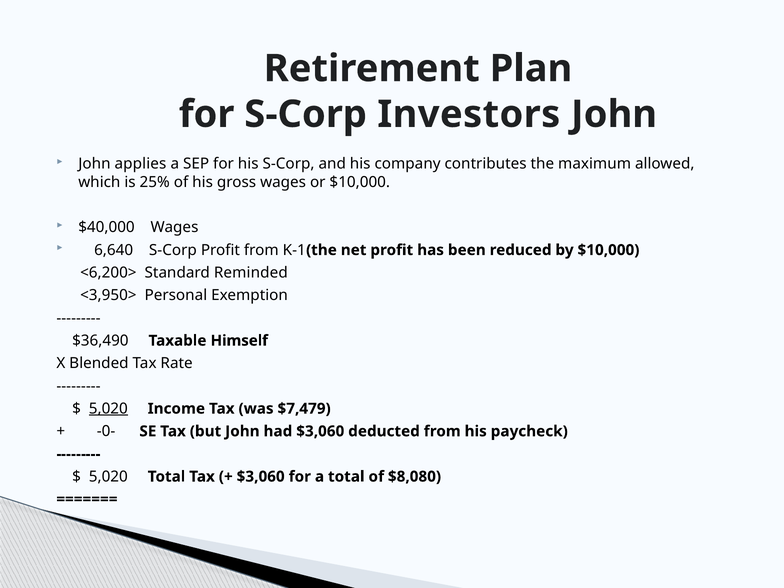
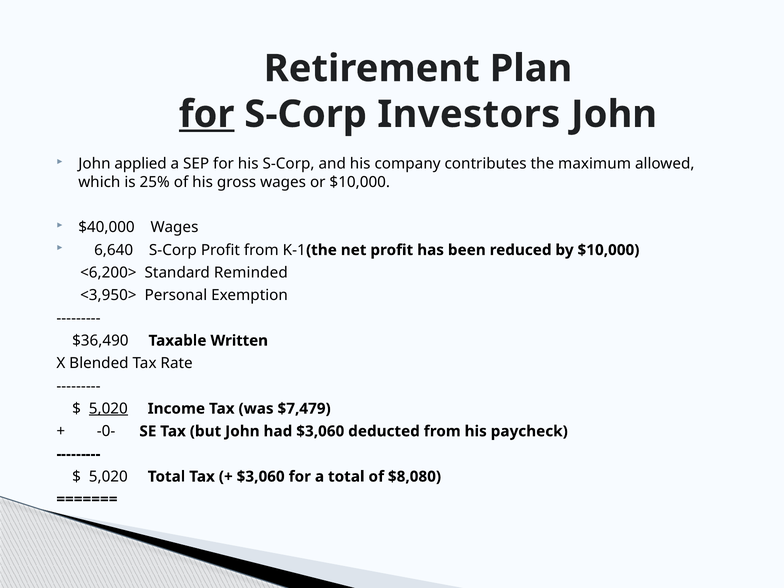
for underline: none -> present (207, 114)
applies: applies -> applied (141, 164)
Himself: Himself -> Written (239, 341)
